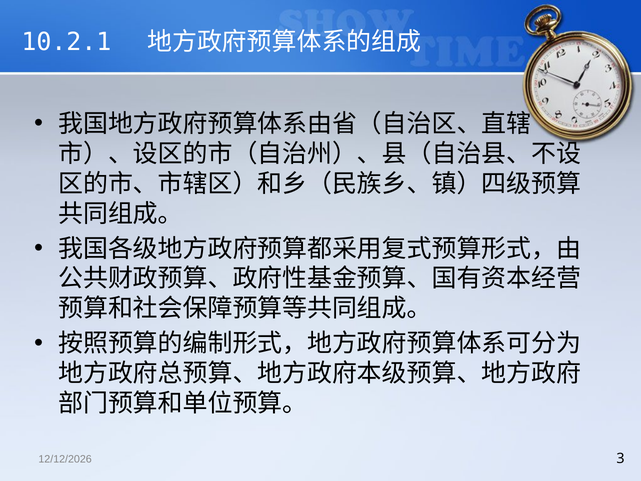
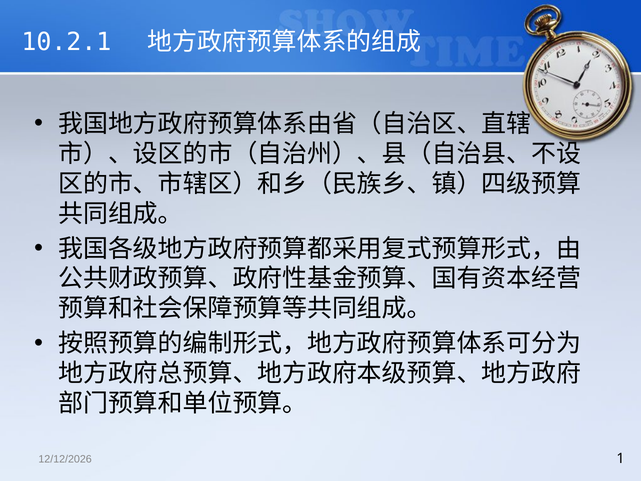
3: 3 -> 1 (621, 458)
